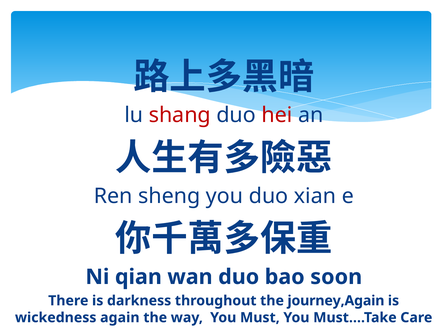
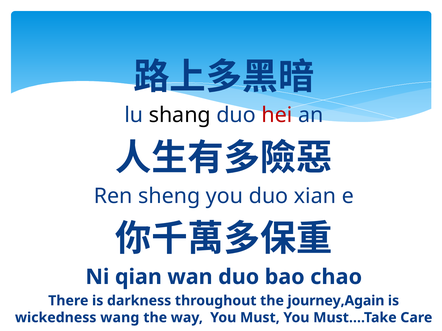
shang colour: red -> black (180, 115)
soon: soon -> chao (336, 277)
again: again -> wang (120, 318)
